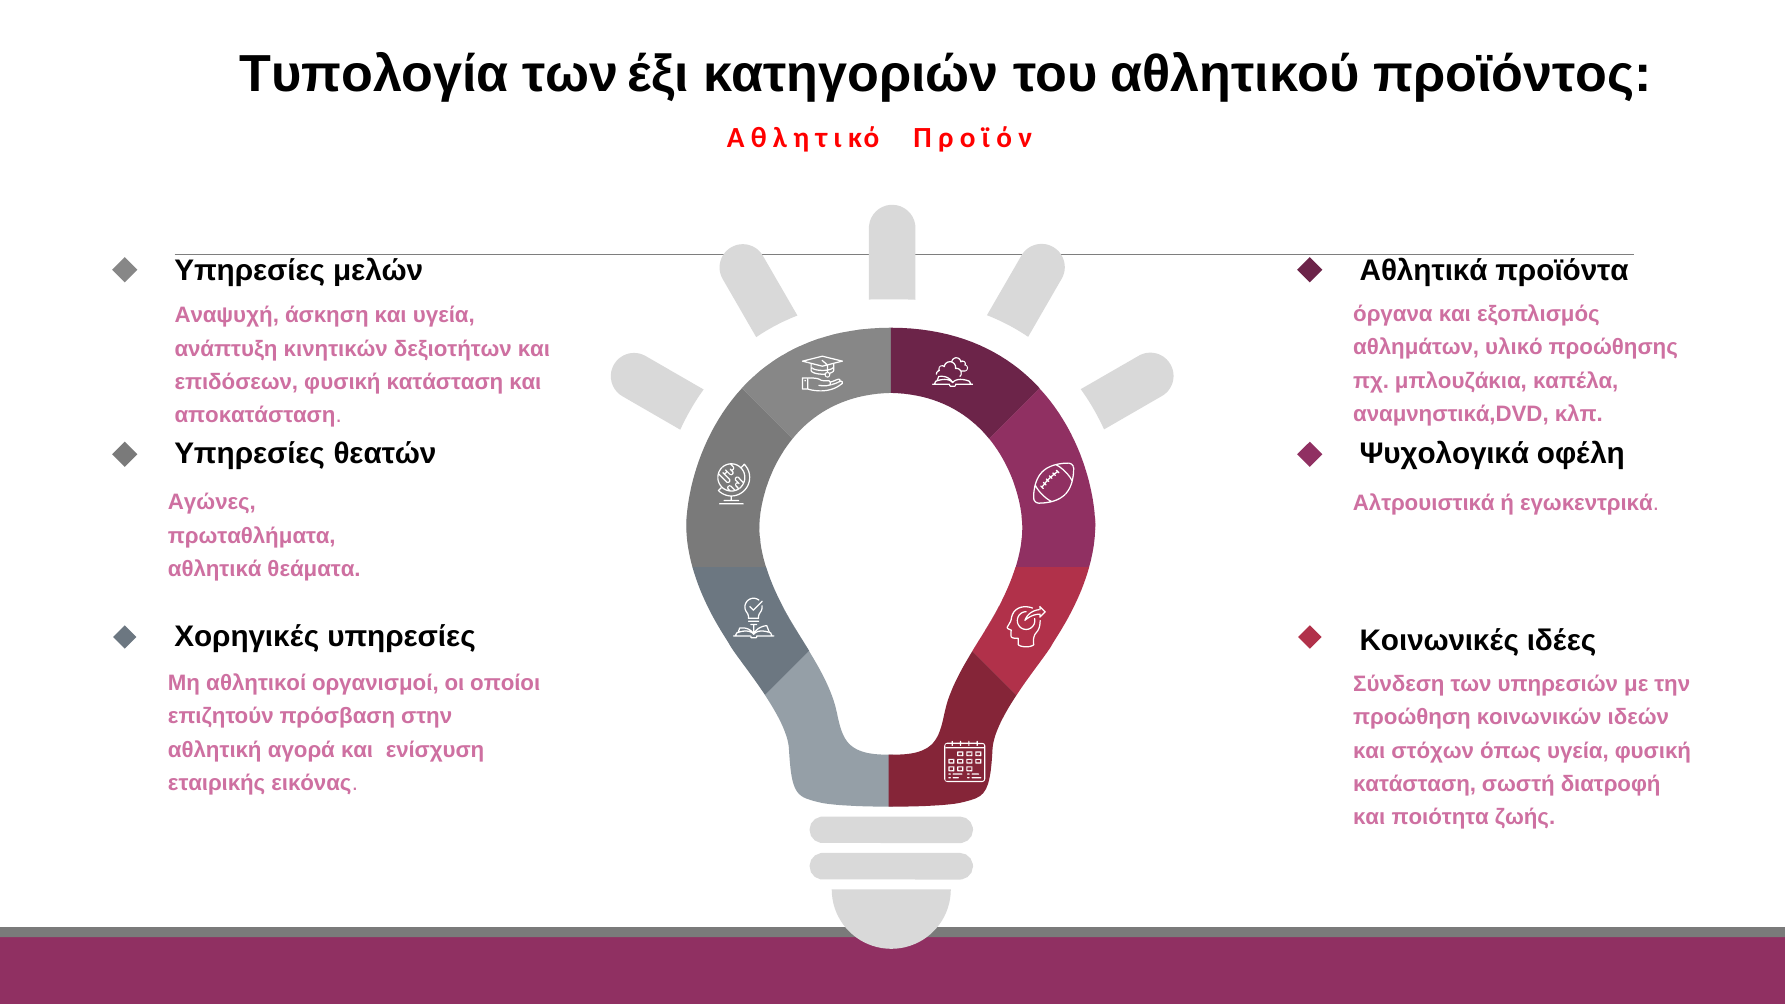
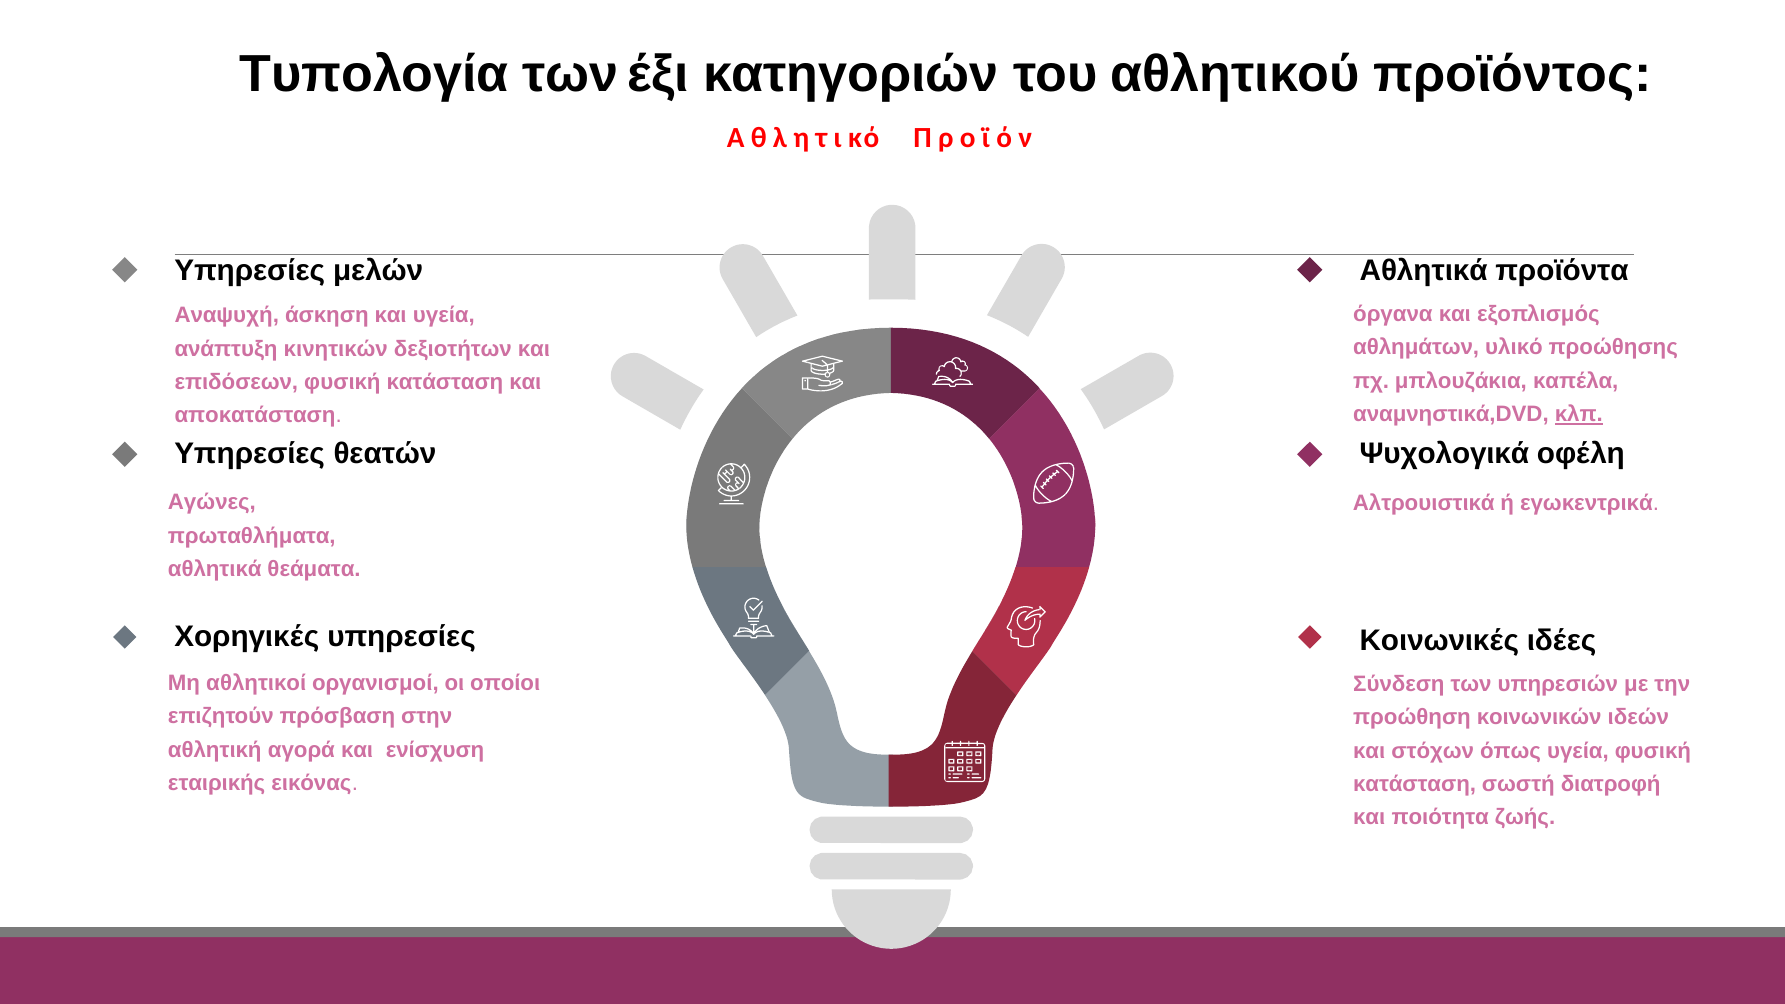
κλπ underline: none -> present (1579, 414)
